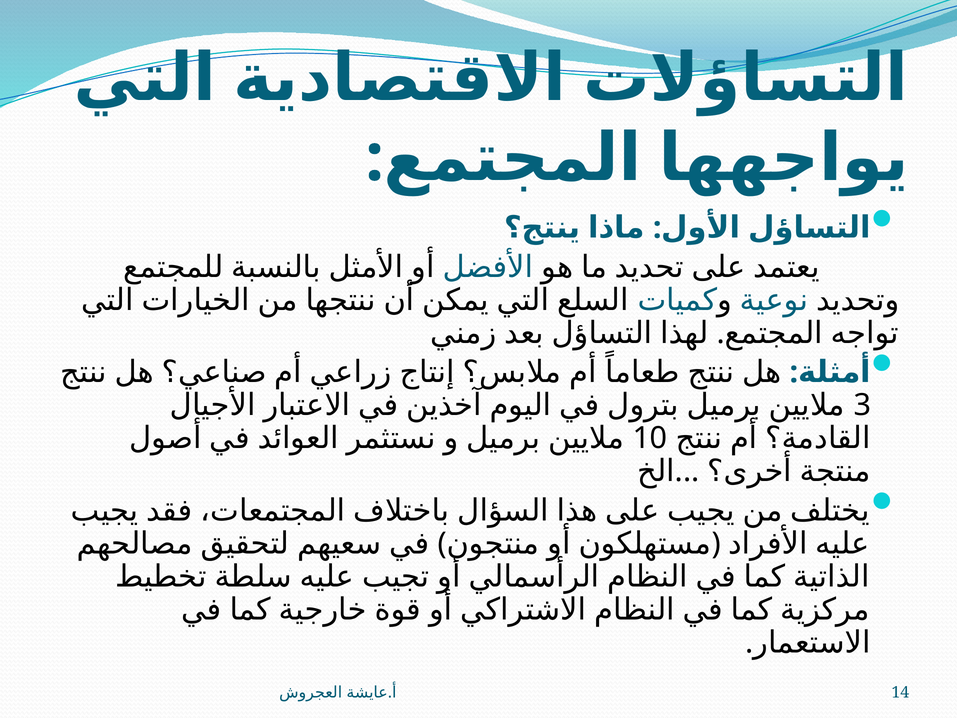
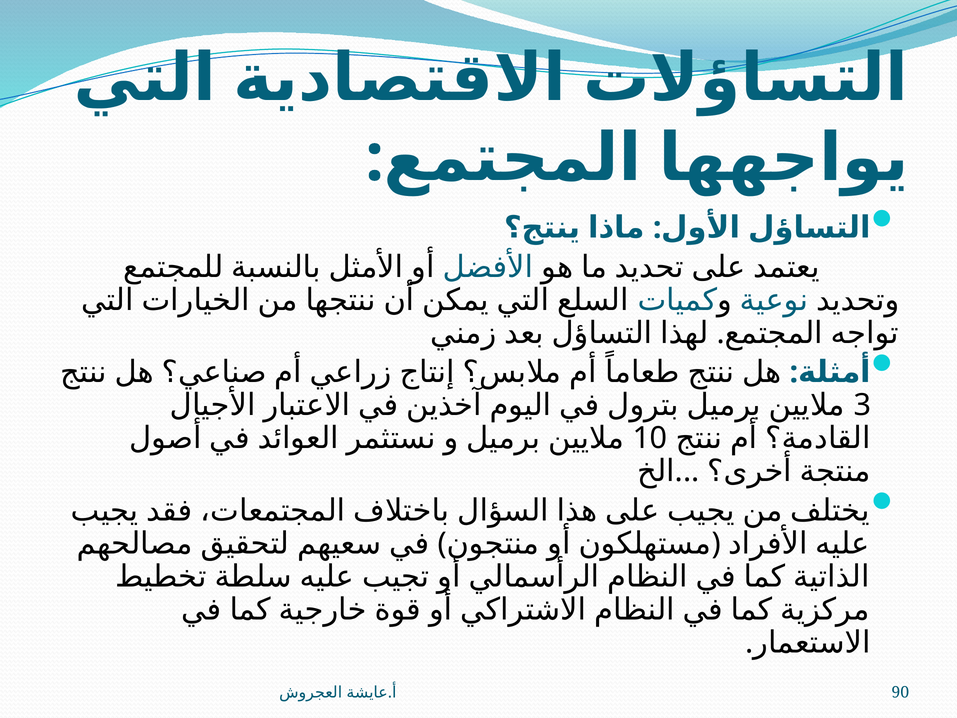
14: 14 -> 90 (900, 692)
